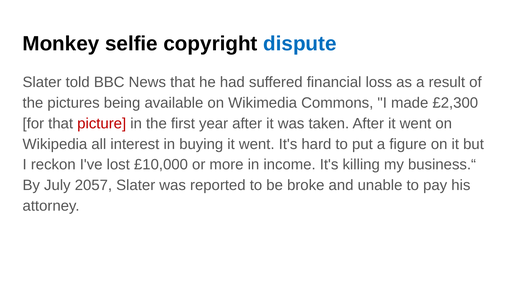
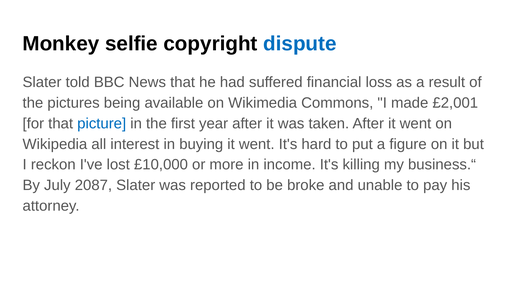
£2,300: £2,300 -> £2,001 (455, 103)
picture colour: red -> blue (102, 124)
2057: 2057 -> 2087 (93, 185)
